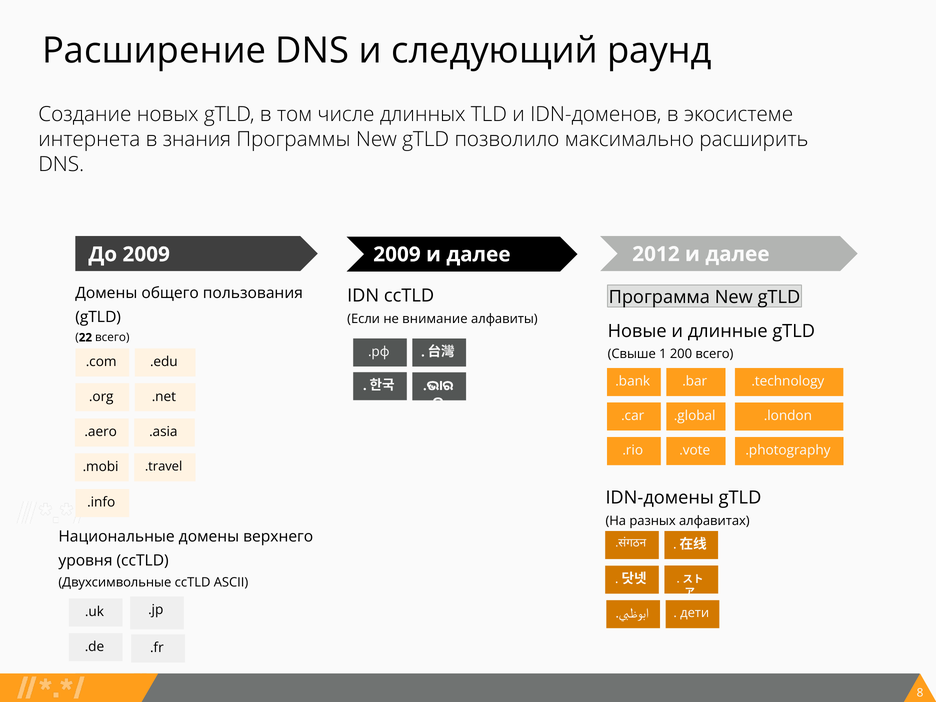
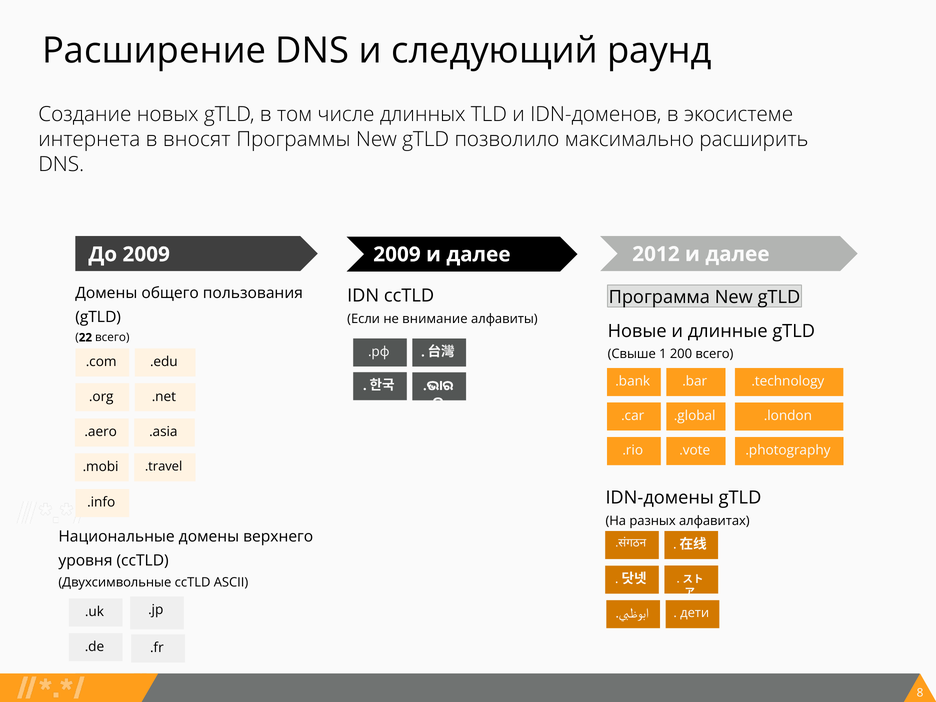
знания: знания -> вносят (197, 140)
